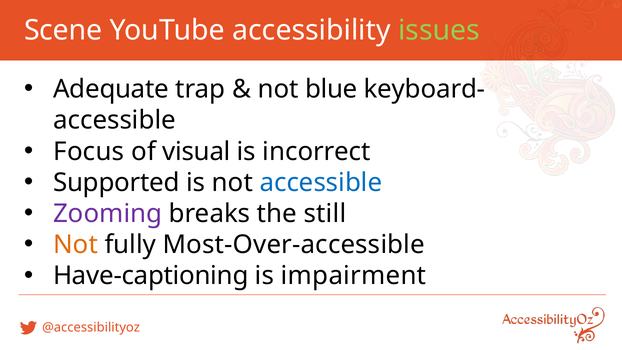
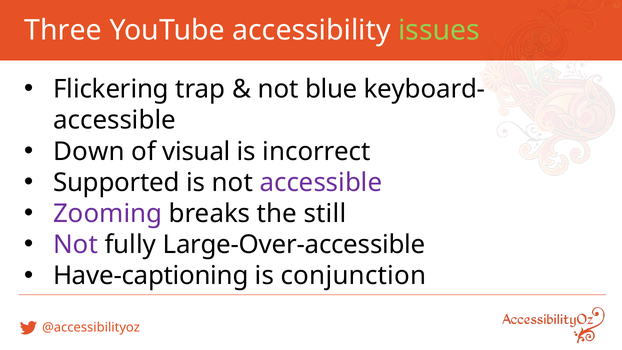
Scene: Scene -> Three (63, 30)
Adequate: Adequate -> Flickering (111, 89)
Focus: Focus -> Down (89, 151)
accessible colour: blue -> purple (321, 183)
Not colour: orange -> purple (76, 245)
Most-Over-accessible: Most-Over-accessible -> Large-Over-accessible (294, 245)
impairment: impairment -> conjunction (354, 276)
